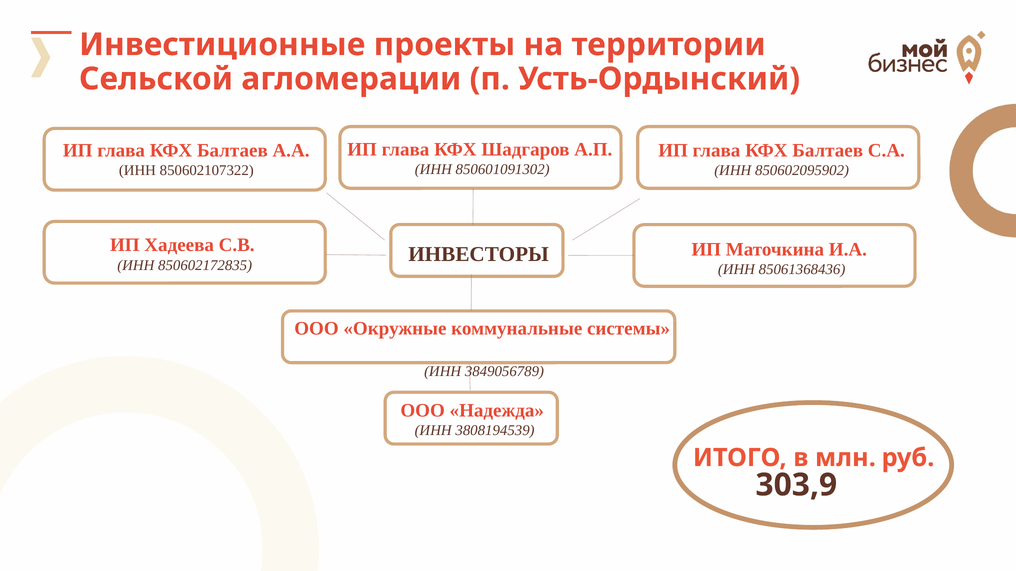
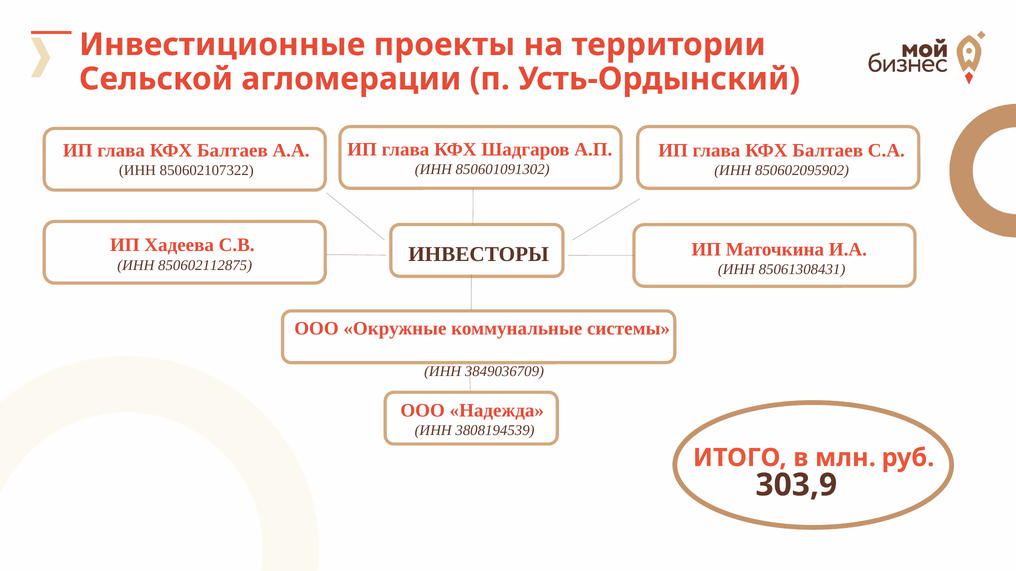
850602172835: 850602172835 -> 850602112875 (205, 265)
85061368436: 85061368436 -> 85061308431 (802, 270)
3849056789: 3849056789 -> 3849036709 (504, 372)
